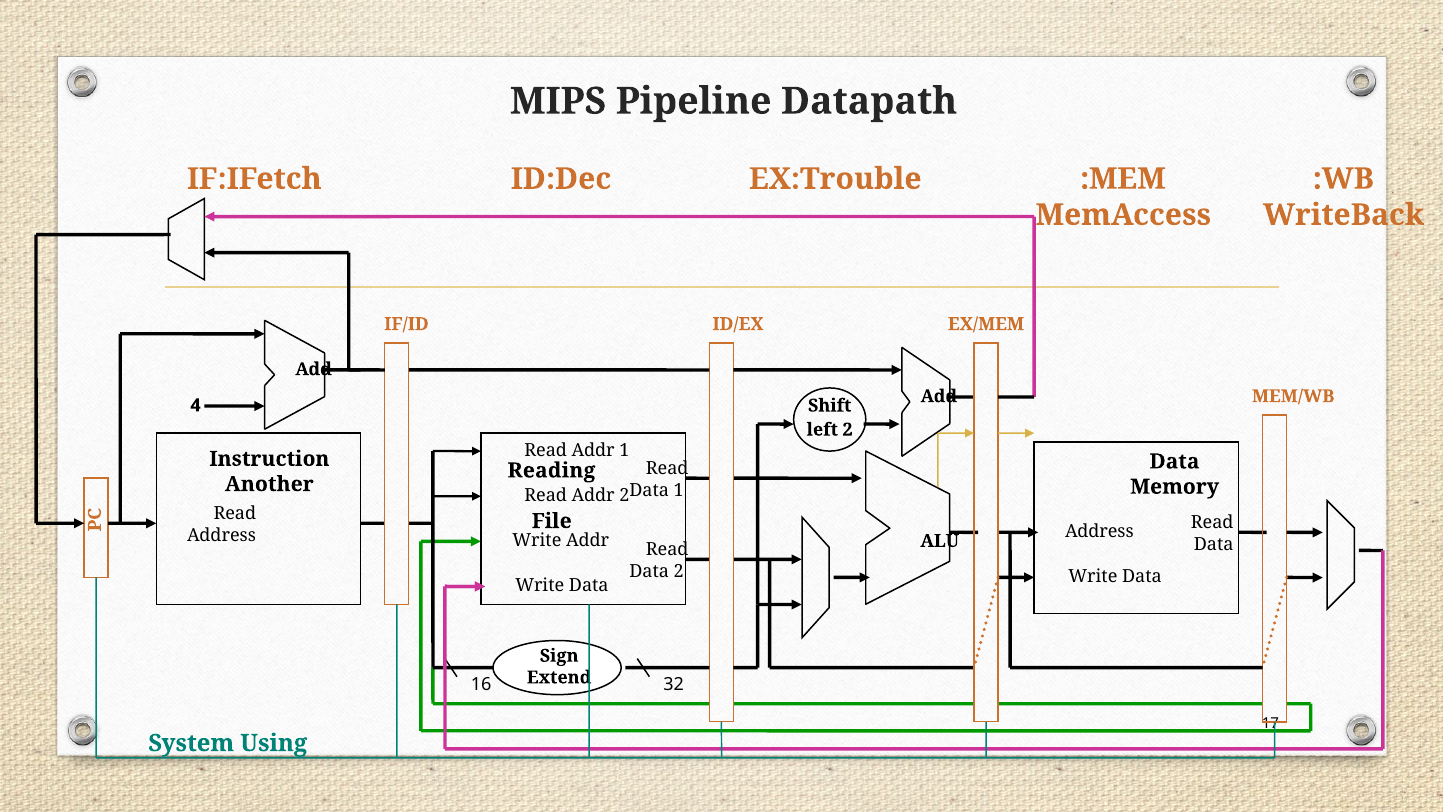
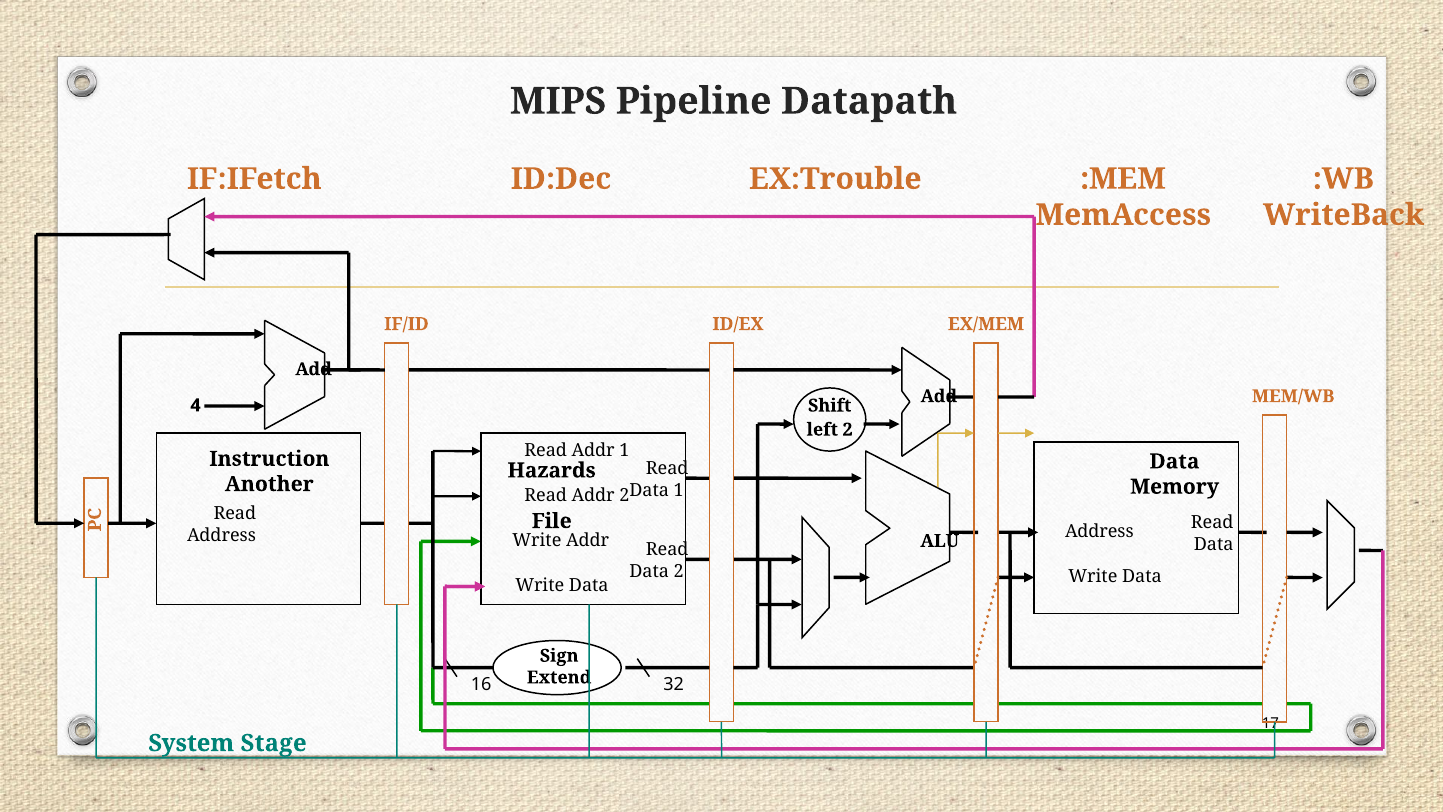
Reading: Reading -> Hazards (552, 470)
Using: Using -> Stage (274, 743)
